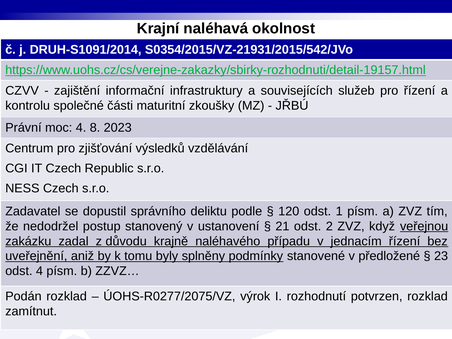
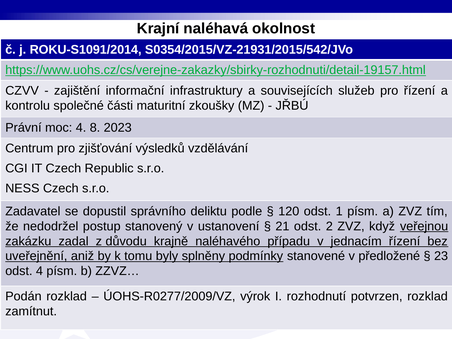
DRUH-S1091/2014: DRUH-S1091/2014 -> ROKU-S1091/2014 (86, 50)
ÚOHS-R0277/2075/VZ: ÚOHS-R0277/2075/VZ -> ÚOHS-R0277/2009/VZ (169, 296)
